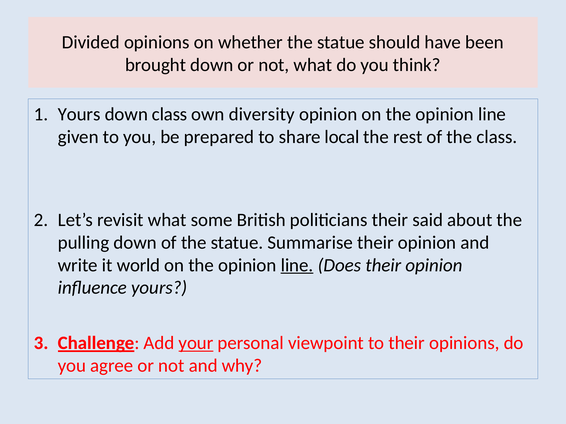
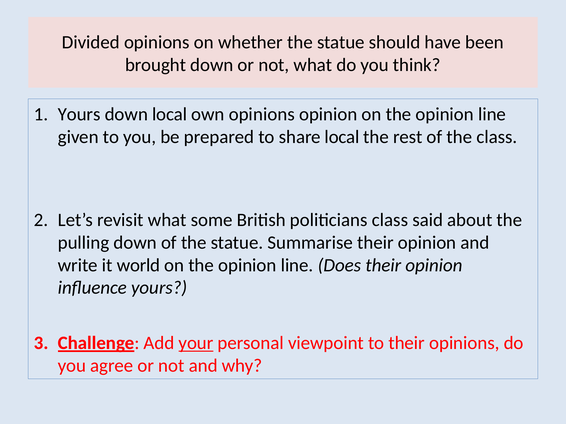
down class: class -> local (170, 115)
own diversity: diversity -> opinions (262, 115)
politicians their: their -> class (390, 220)
line underline: present -> none (297, 265)
